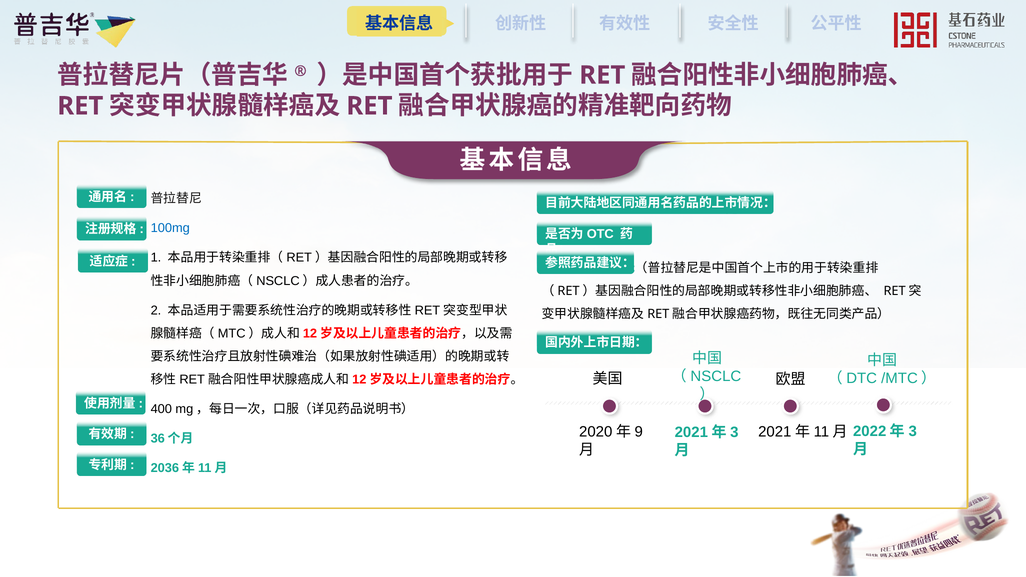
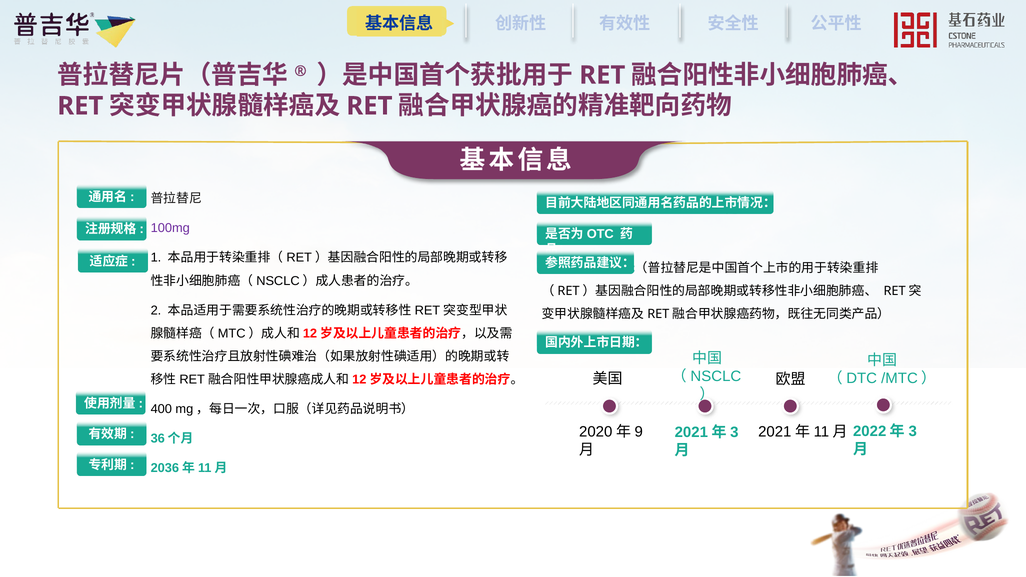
100mg colour: blue -> purple (170, 228)
